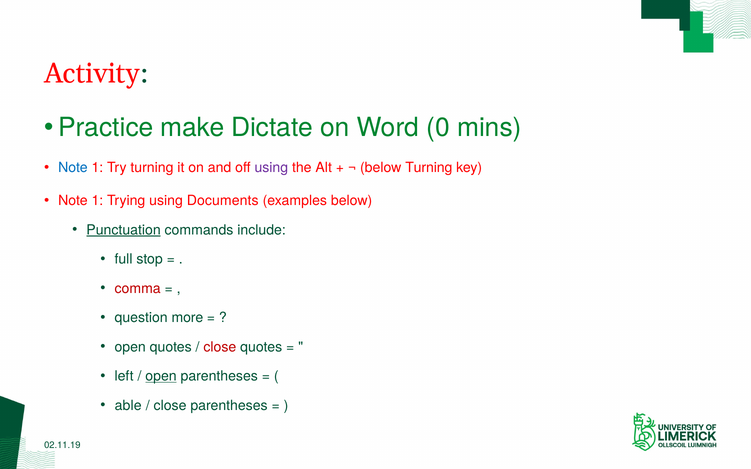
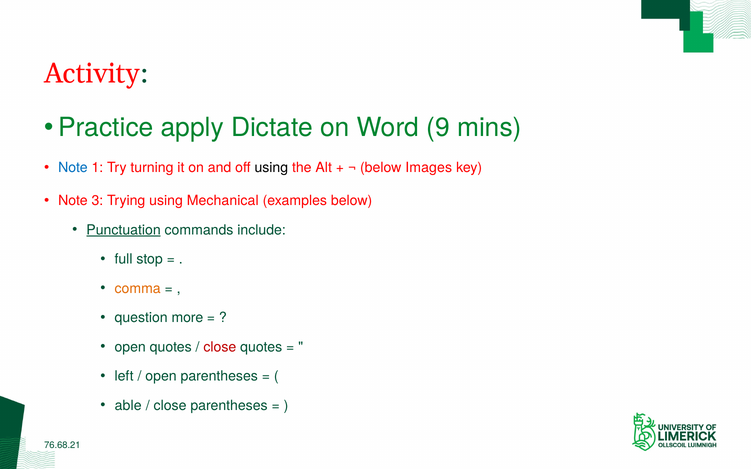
make: make -> apply (192, 128)
0: 0 -> 9 (438, 128)
using colour: purple -> black (271, 168)
below Turning: Turning -> Images (429, 168)
1: 1 -> 3 (97, 201)
Documents: Documents -> Mechanical (223, 201)
comma colour: red -> orange (138, 289)
open underline: present -> none (161, 376)
02.11.19: 02.11.19 -> 76.68.21 (62, 446)
